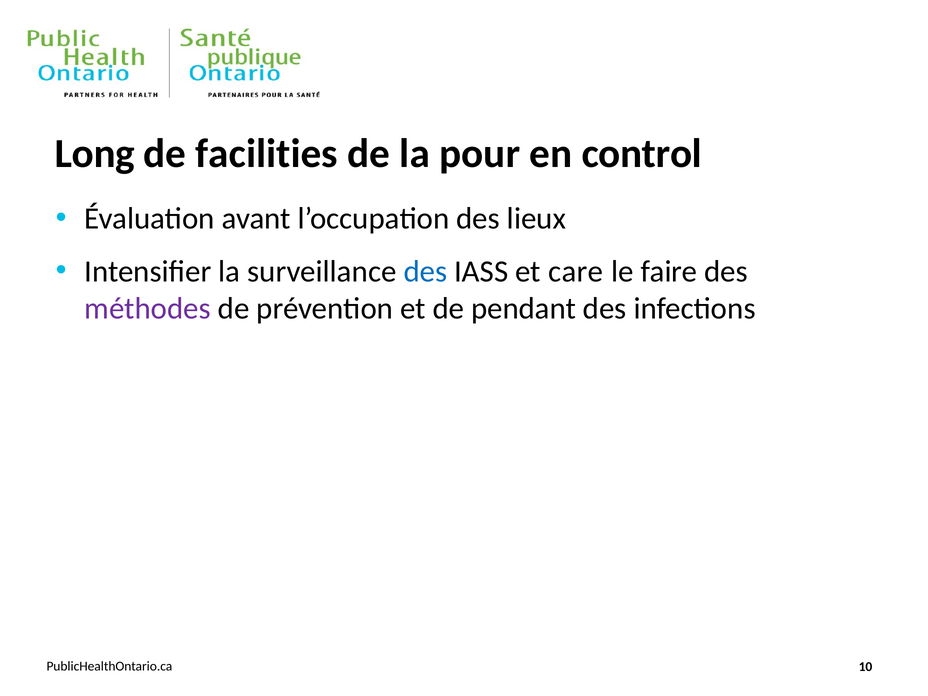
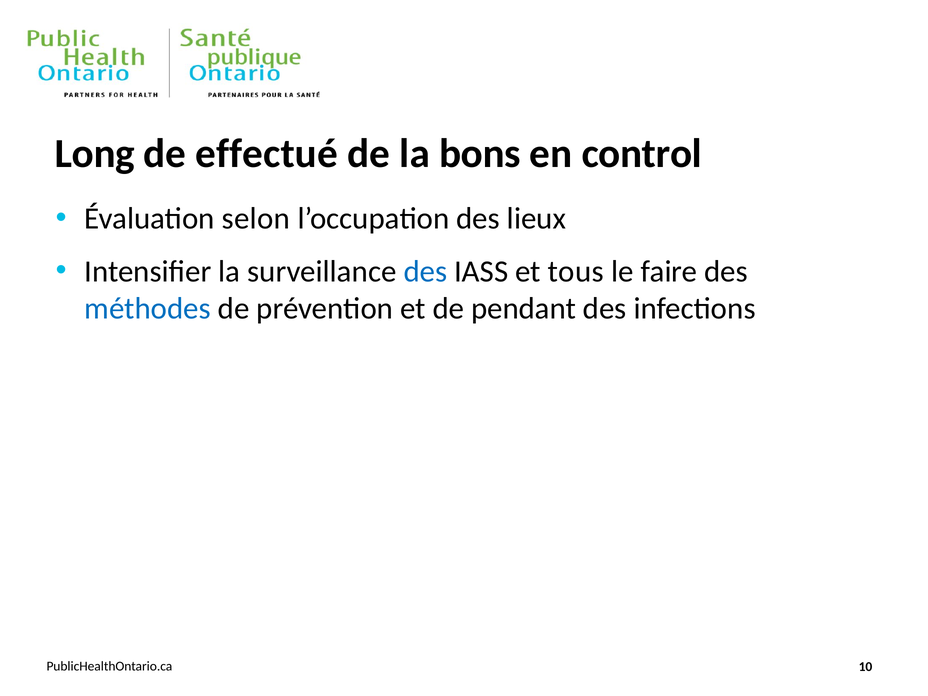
facilities: facilities -> effectué (267, 154)
pour: pour -> bons (480, 154)
avant: avant -> selon (256, 219)
care: care -> tous (576, 271)
méthodes colour: purple -> blue (148, 308)
